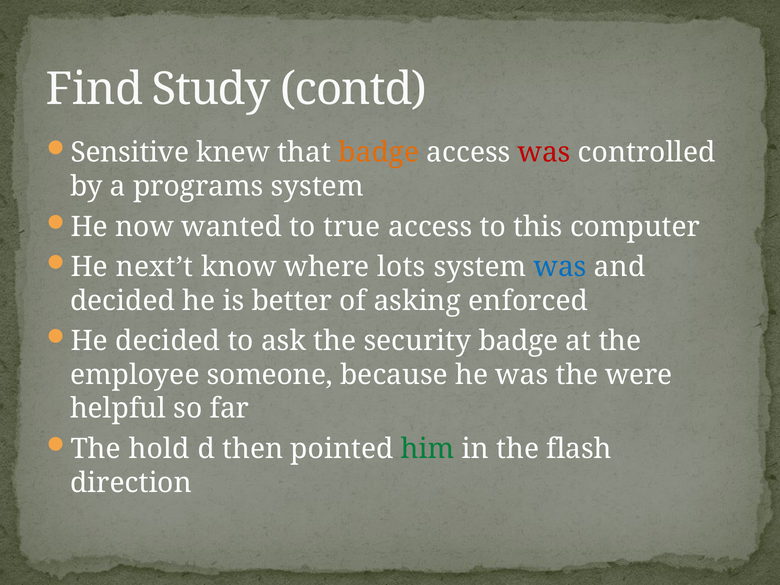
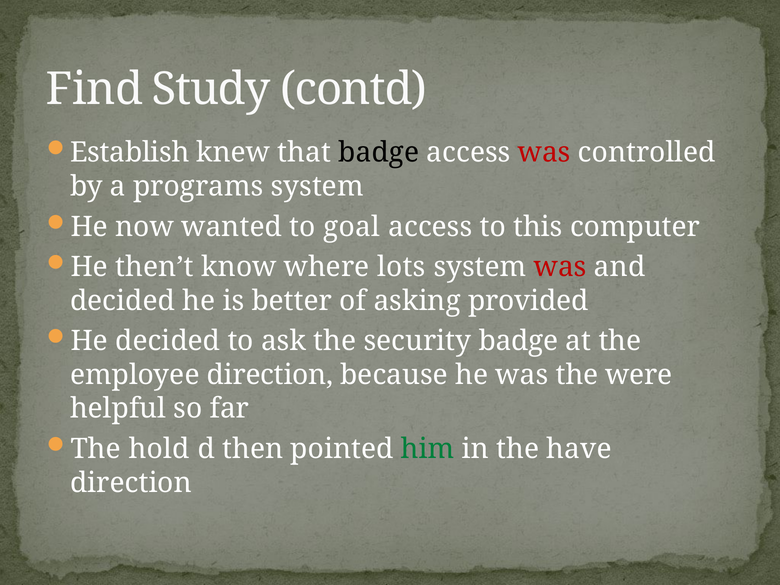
Sensitive: Sensitive -> Establish (130, 153)
badge colour: orange -> black (379, 153)
true: true -> goal (352, 227)
next’t: next’t -> then’t (155, 267)
was colour: blue -> red (560, 267)
enforced: enforced -> provided (528, 301)
employee someone: someone -> direction (270, 375)
flash: flash -> have (579, 449)
